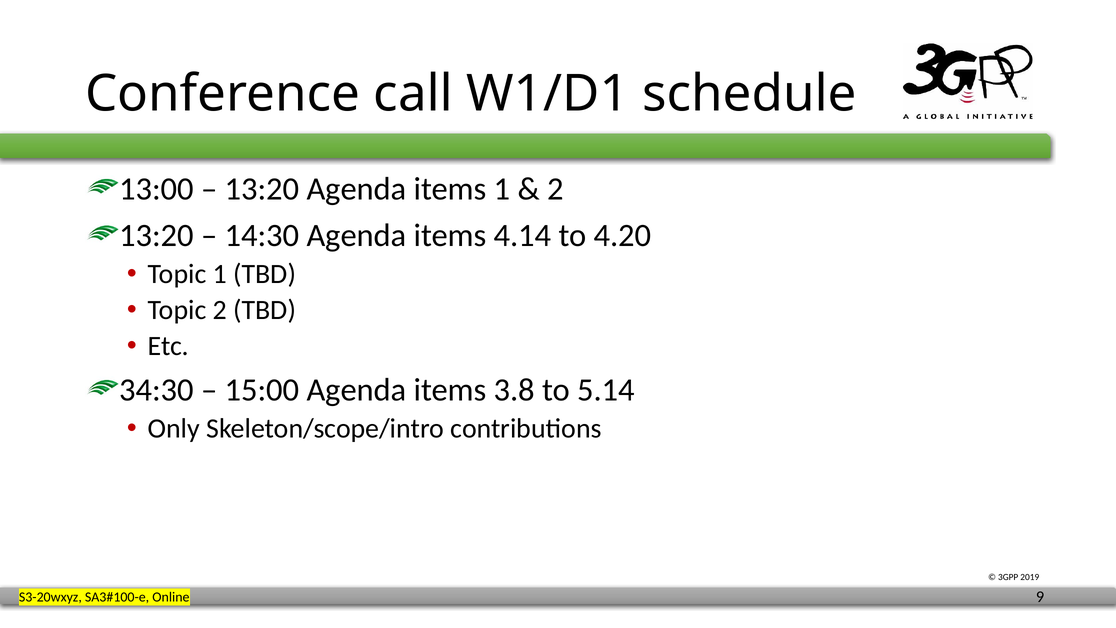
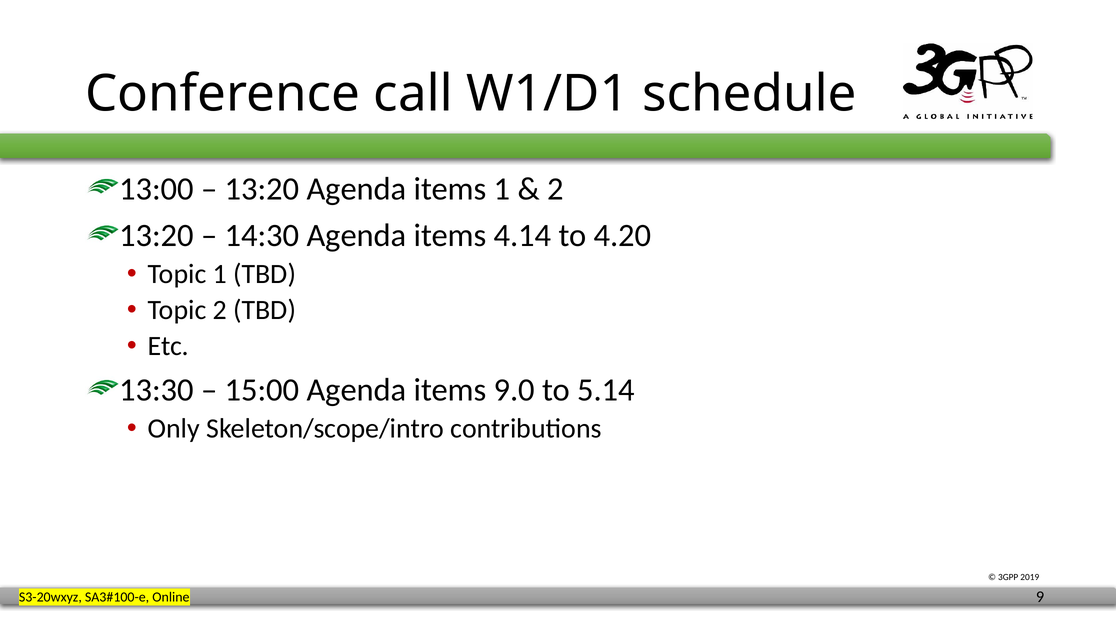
34:30: 34:30 -> 13:30 (157, 390)
3.8: 3.8 -> 9.0 (514, 390)
